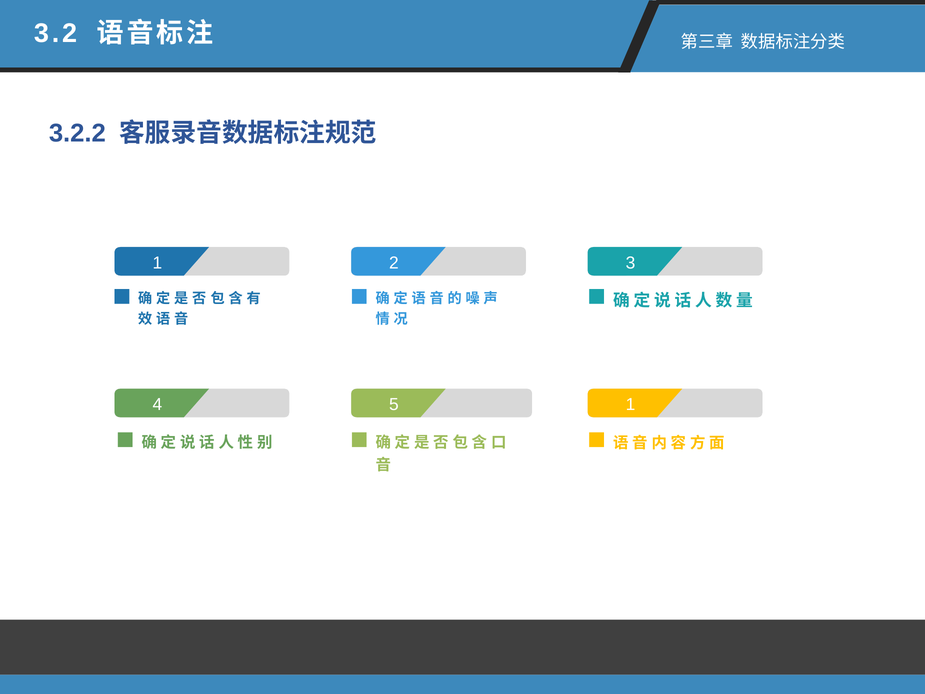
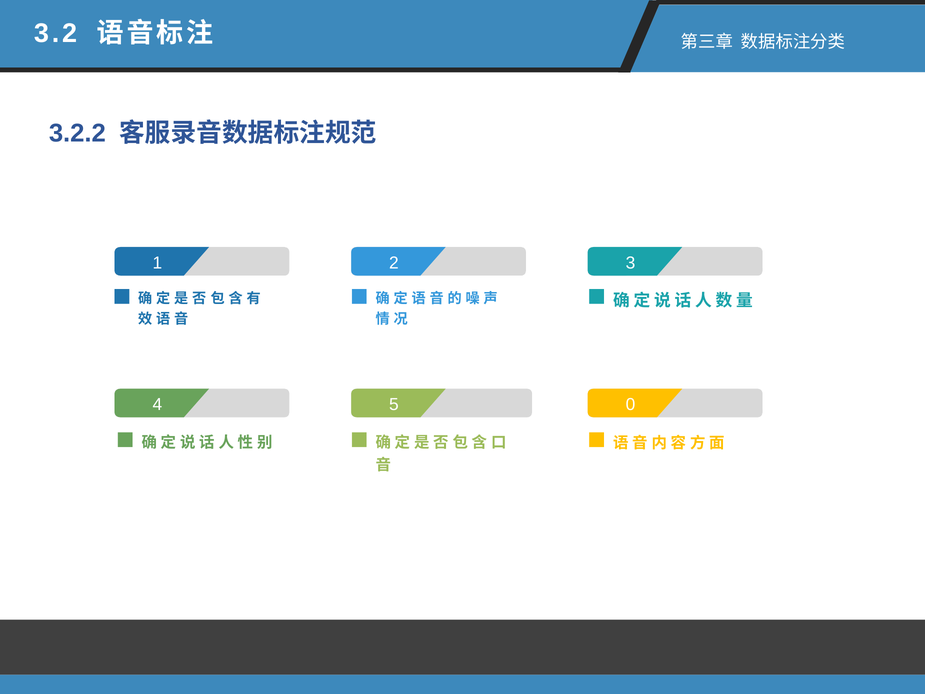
5 1: 1 -> 0 (631, 405)
